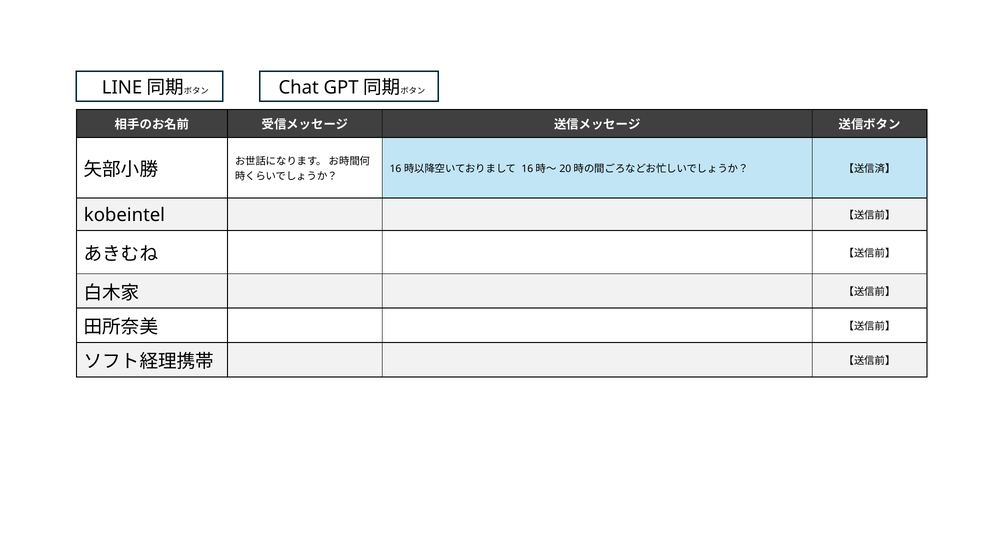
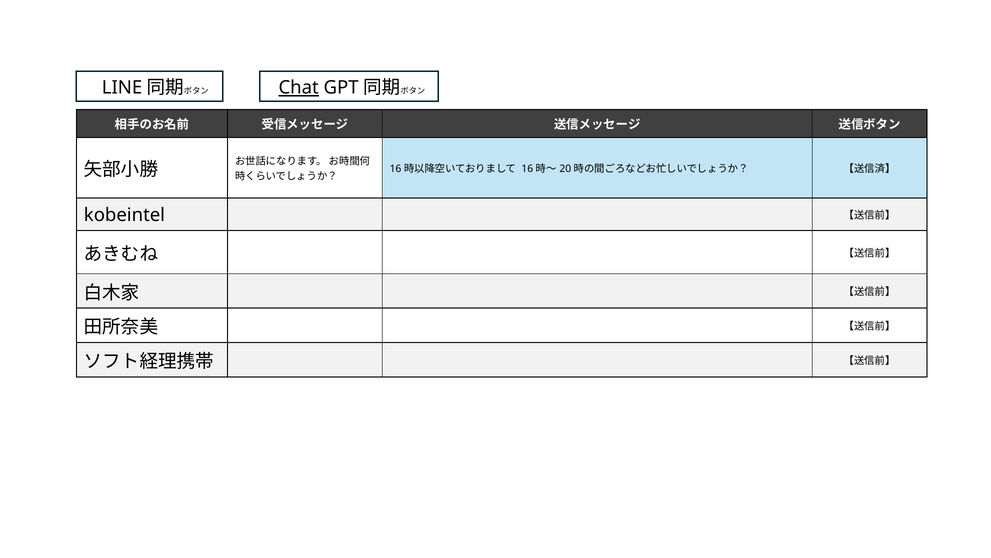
Chat underline: none -> present (299, 88)
